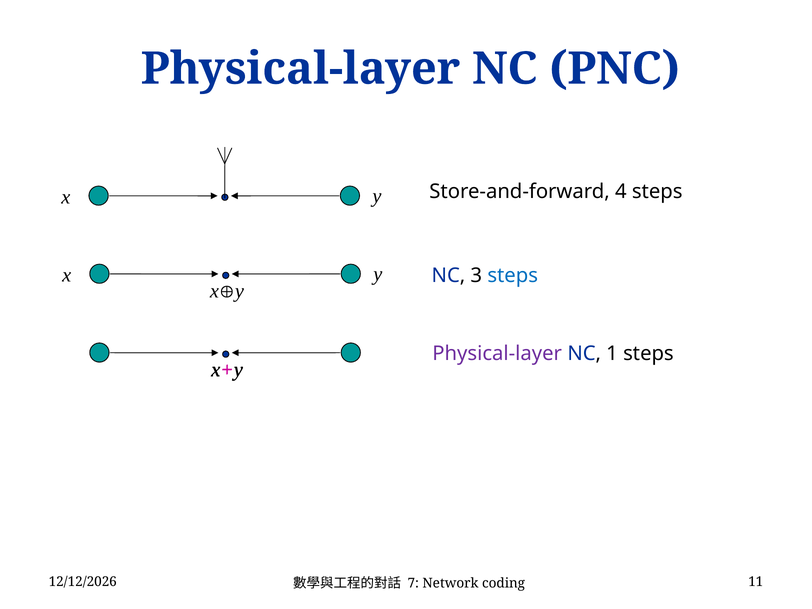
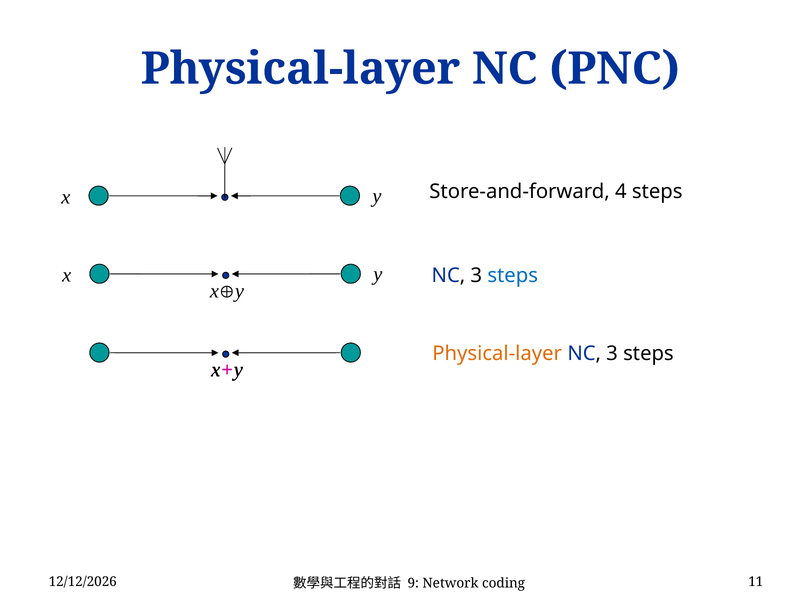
Physical-layer colour: purple -> orange (497, 354)
1: 1 -> 3 (612, 354)
7: 7 -> 9 (413, 583)
